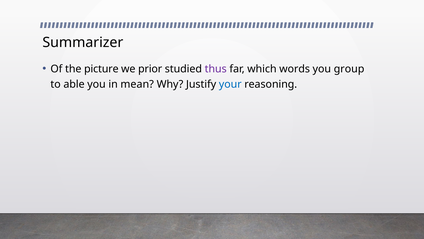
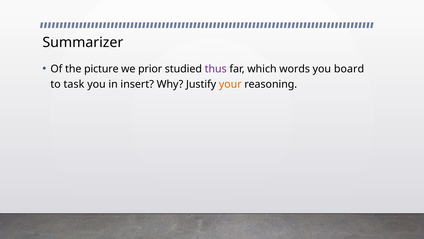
group: group -> board (349, 69)
able: able -> task (74, 84)
mean: mean -> insert (137, 84)
your colour: blue -> orange (230, 84)
